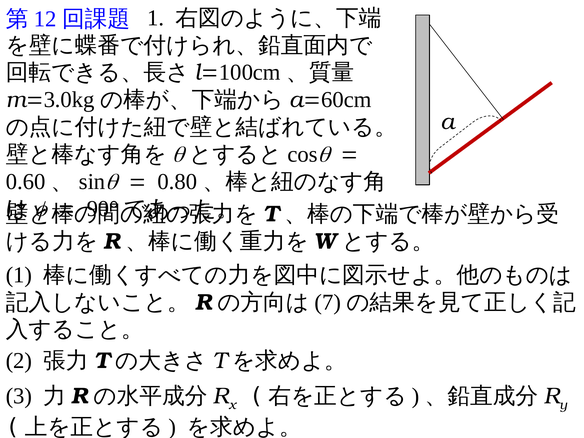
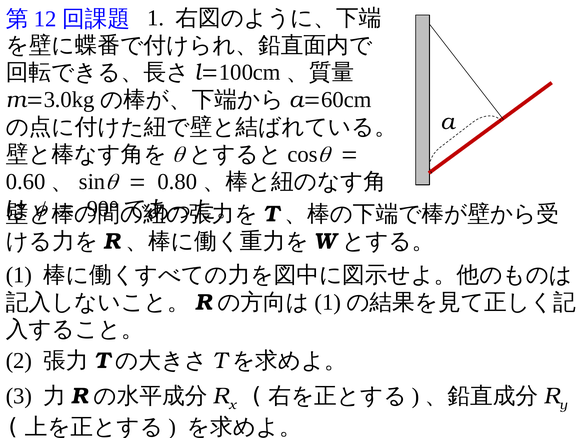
7: 7 -> 1 (328, 302)
